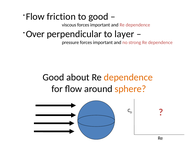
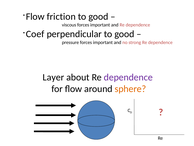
Over: Over -> Coef (35, 34)
perpendicular to layer: layer -> good (124, 34)
Good: Good -> Layer (53, 77)
dependence colour: orange -> purple (128, 77)
